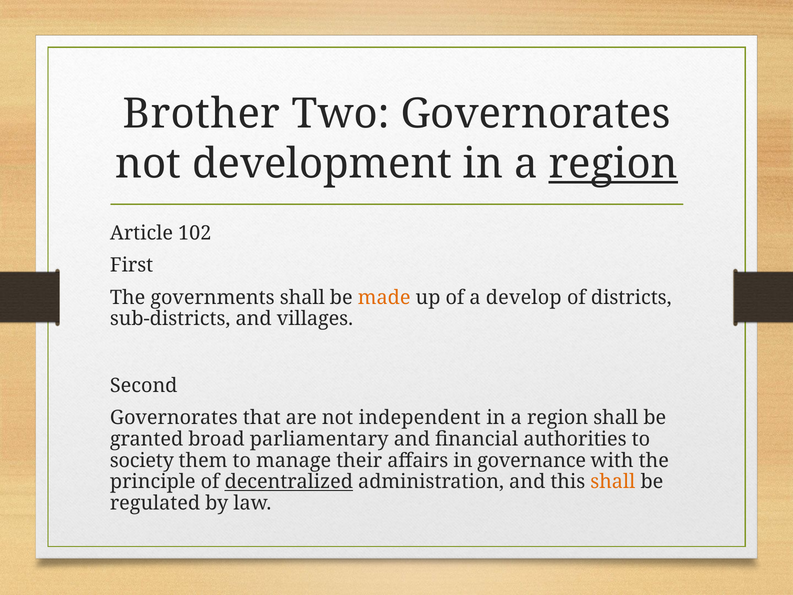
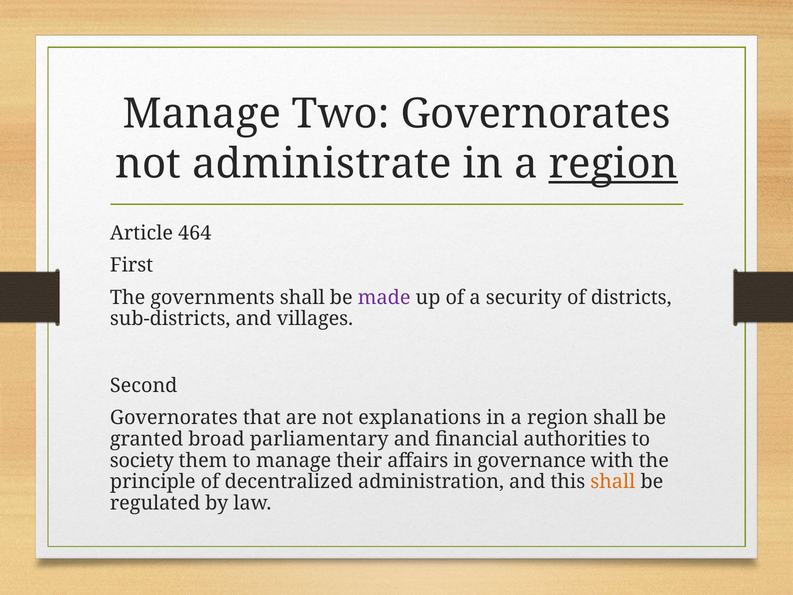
Brother: Brother -> Manage (202, 114)
development: development -> administrate (322, 164)
102: 102 -> 464 (195, 233)
made colour: orange -> purple (384, 297)
develop: develop -> security (524, 297)
independent: independent -> explanations (420, 417)
decentralized underline: present -> none (289, 482)
